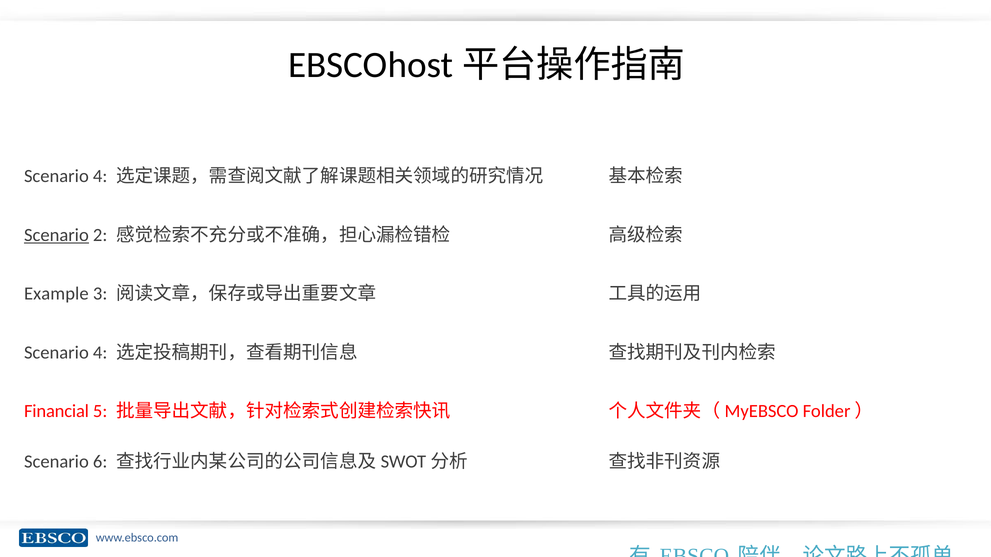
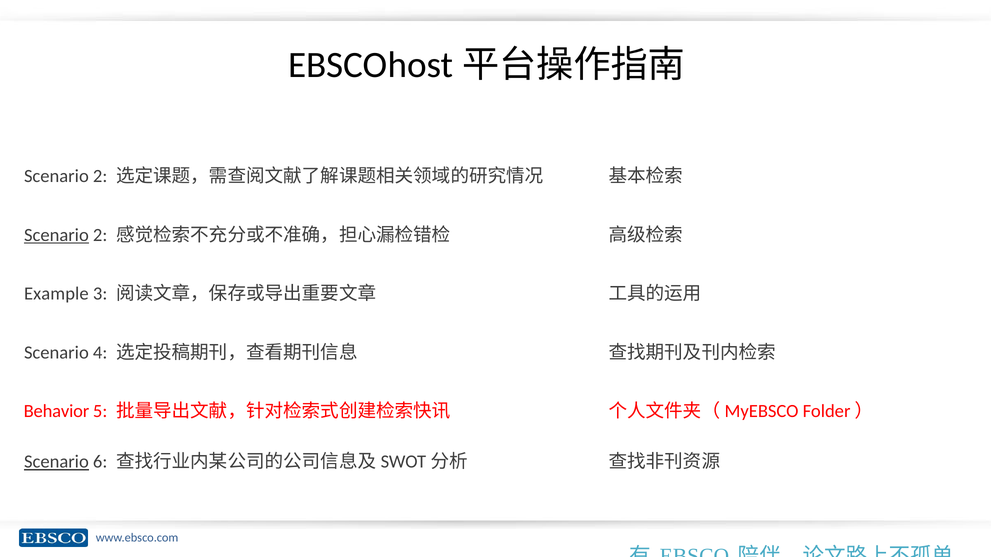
4: 4 -> 2 (100, 176)
Financial: Financial -> Behavior (57, 411)
Scenario underline: none -> present (56, 462)
